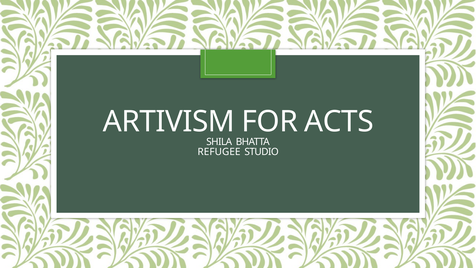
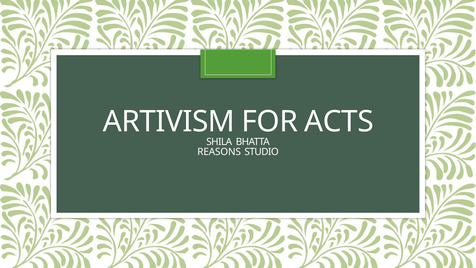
REFUGEE: REFUGEE -> REASONS (219, 152)
